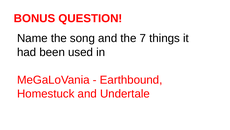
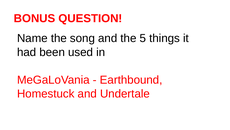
7: 7 -> 5 (143, 38)
